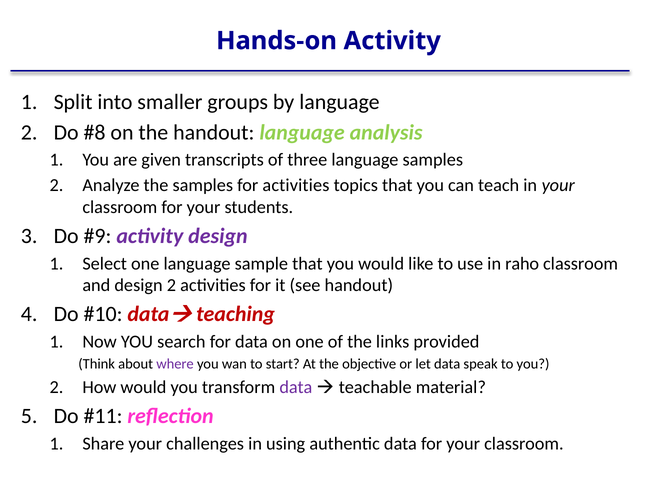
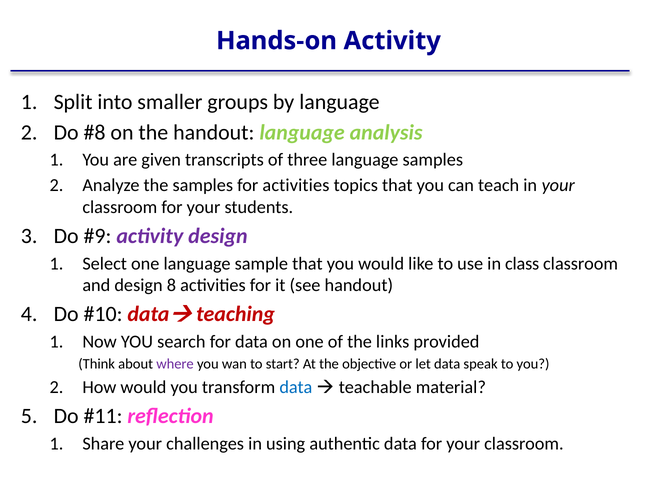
raho: raho -> class (522, 264)
design 2: 2 -> 8 (171, 286)
data colour: purple -> blue (296, 388)
